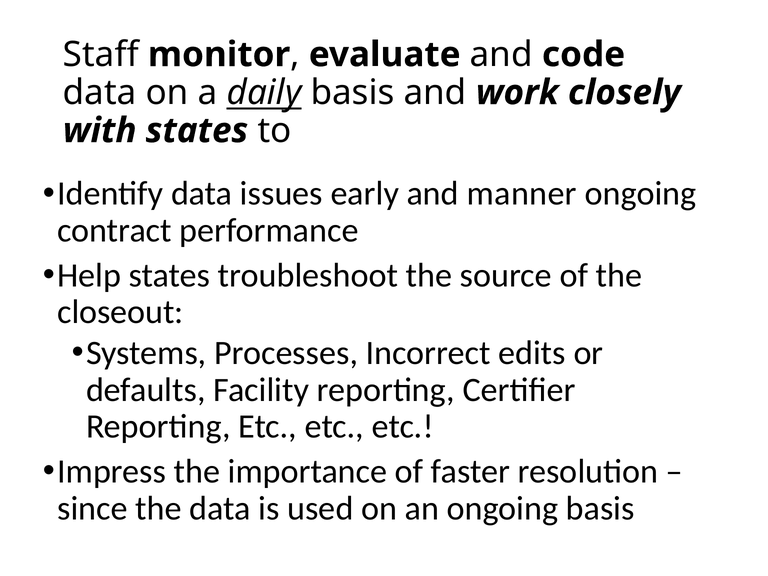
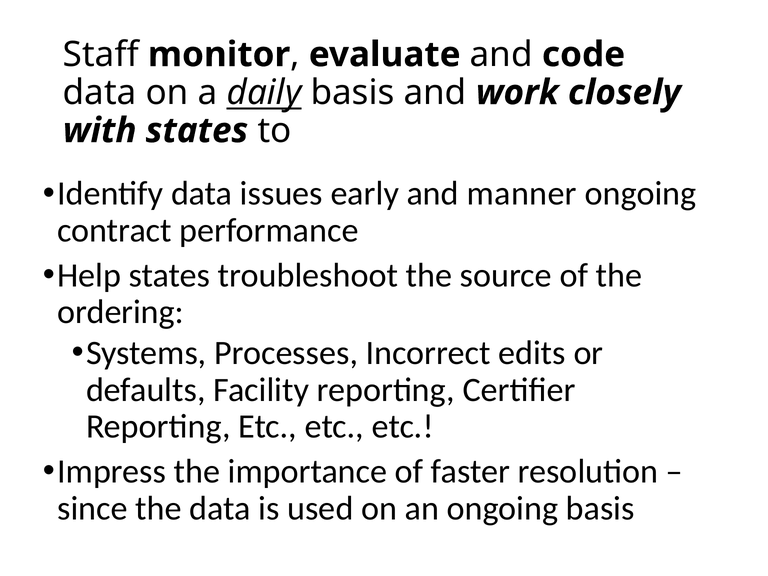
closeout: closeout -> ordering (120, 312)
